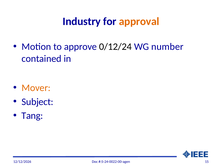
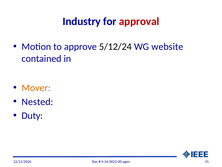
approval colour: orange -> red (139, 21)
0/12/24: 0/12/24 -> 5/12/24 (115, 47)
number: number -> website (167, 47)
Subject: Subject -> Nested (37, 101)
Tang: Tang -> Duty (32, 115)
